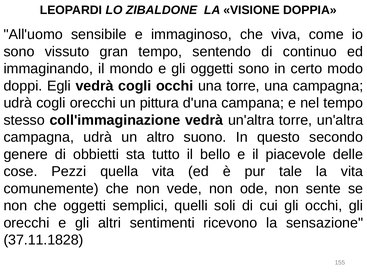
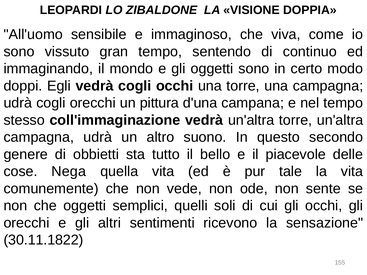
Pezzi: Pezzi -> Nega (69, 172)
37.11.1828: 37.11.1828 -> 30.11.1822 (43, 240)
